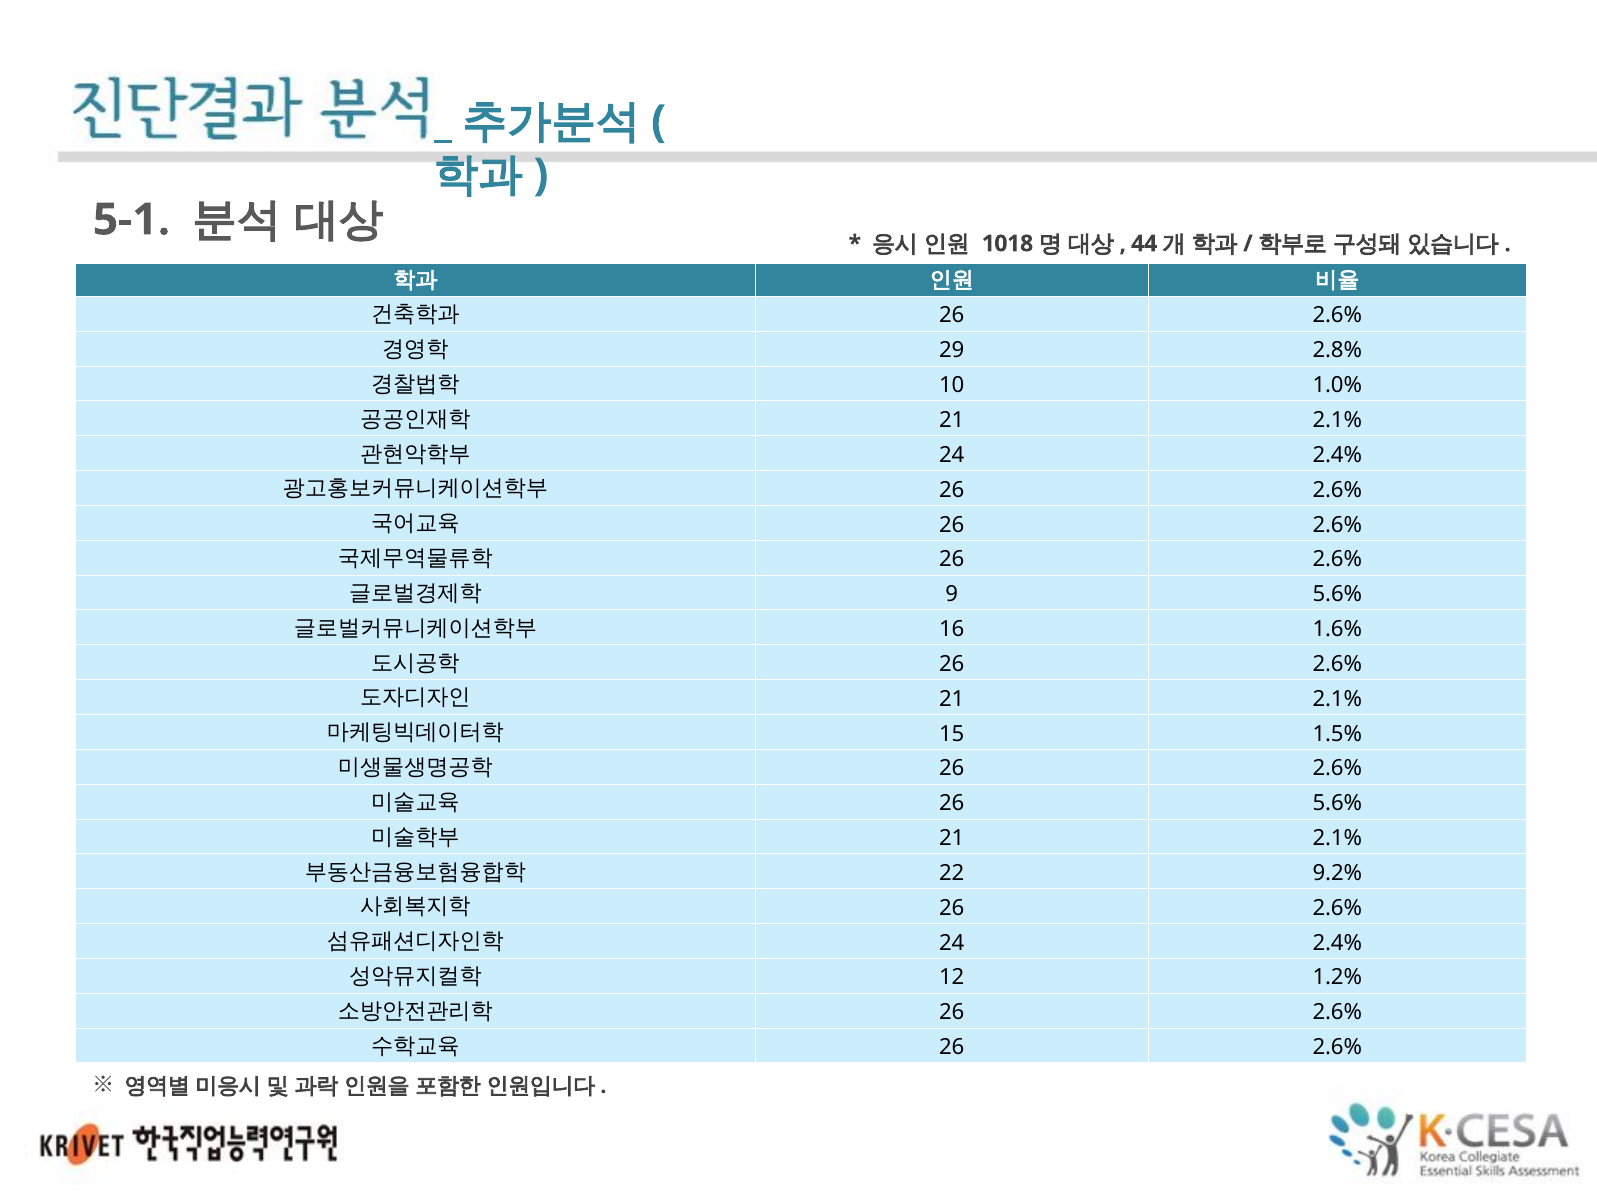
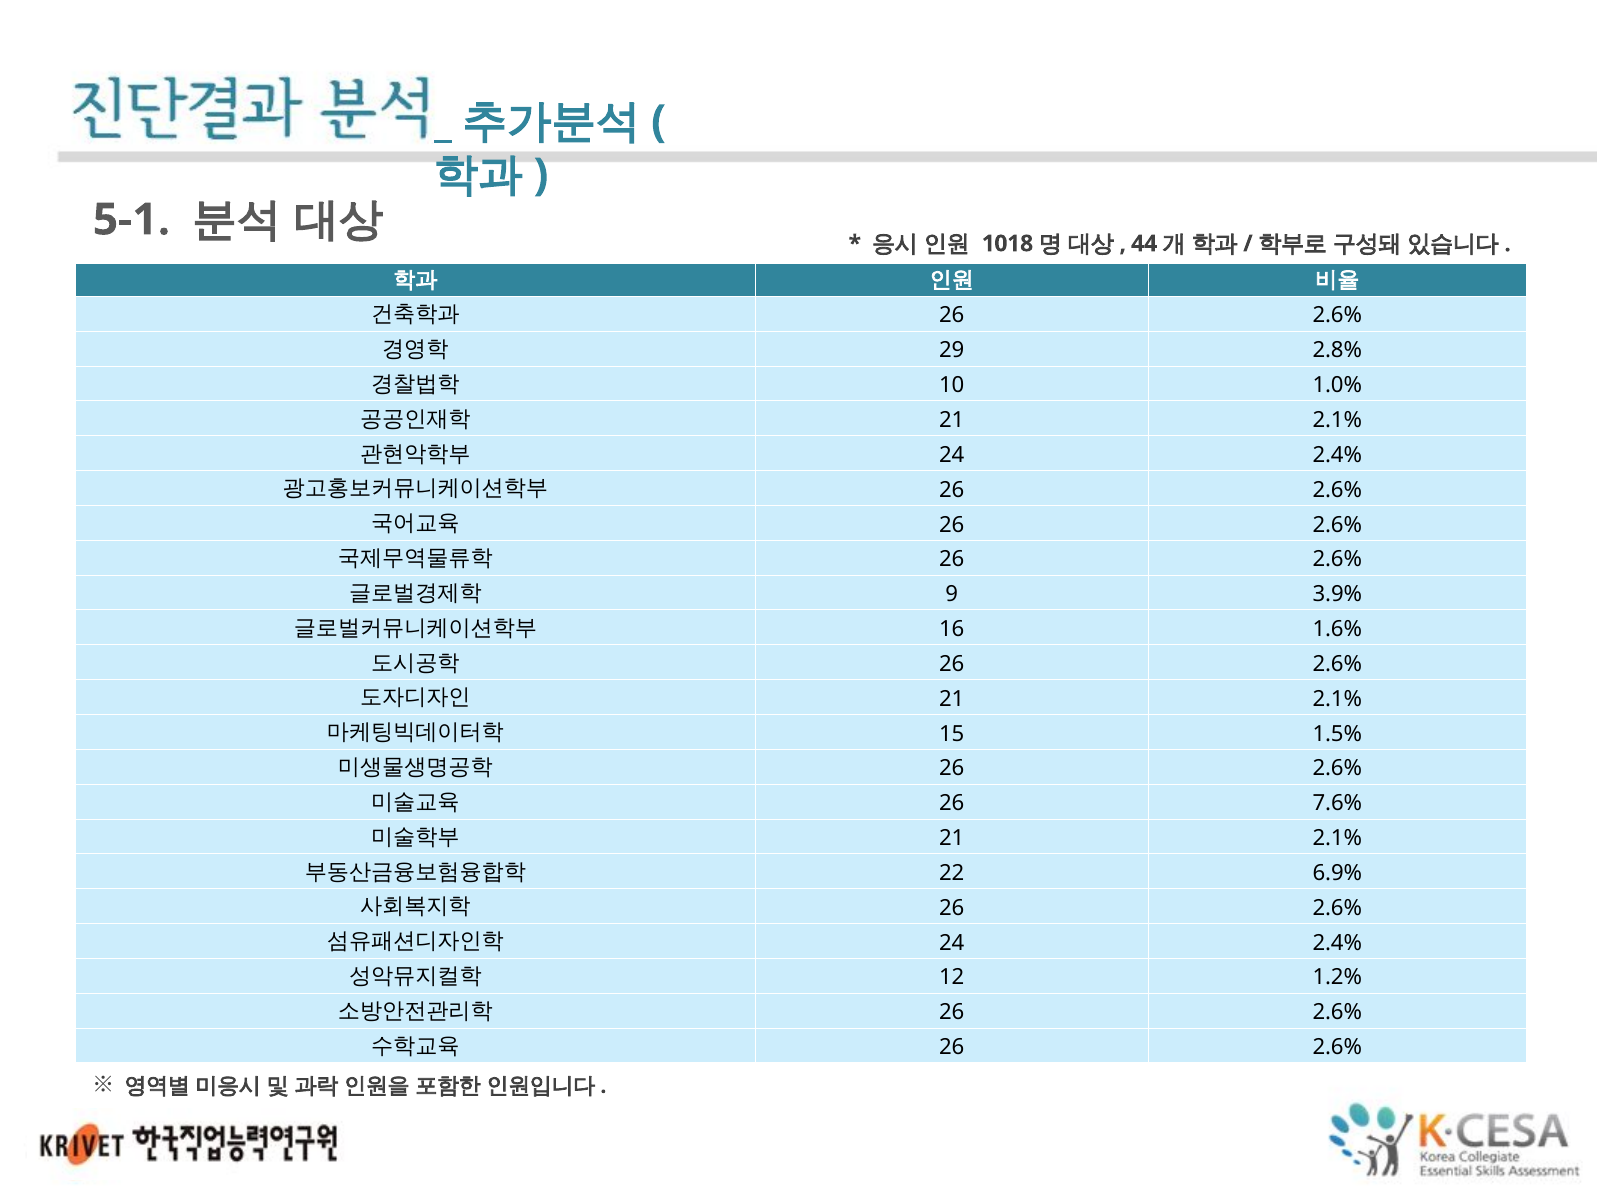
9 5.6%: 5.6% -> 3.9% (1337, 594)
26 5.6%: 5.6% -> 7.6% (1337, 803)
9.2%: 9.2% -> 6.9% (1337, 873)
